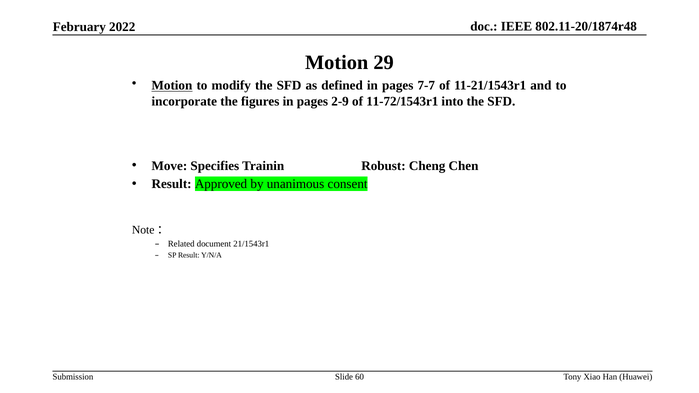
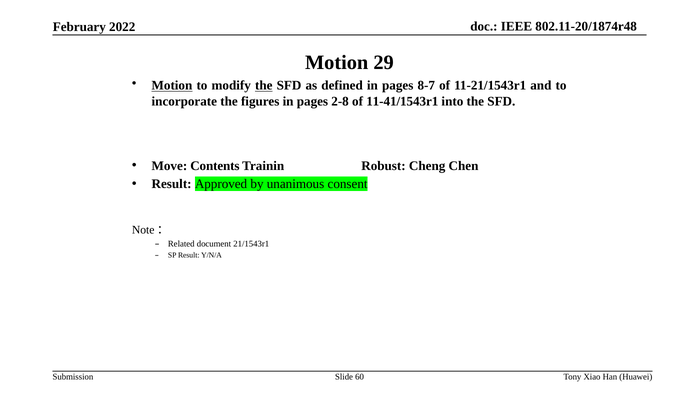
the underline: none -> present (264, 86)
7-7: 7-7 -> 8-7 (426, 86)
2-9: 2-9 -> 2-8 (340, 101)
11-72/1543r1: 11-72/1543r1 -> 11-41/1543r1 (402, 101)
Specifies: Specifies -> Contents (215, 166)
